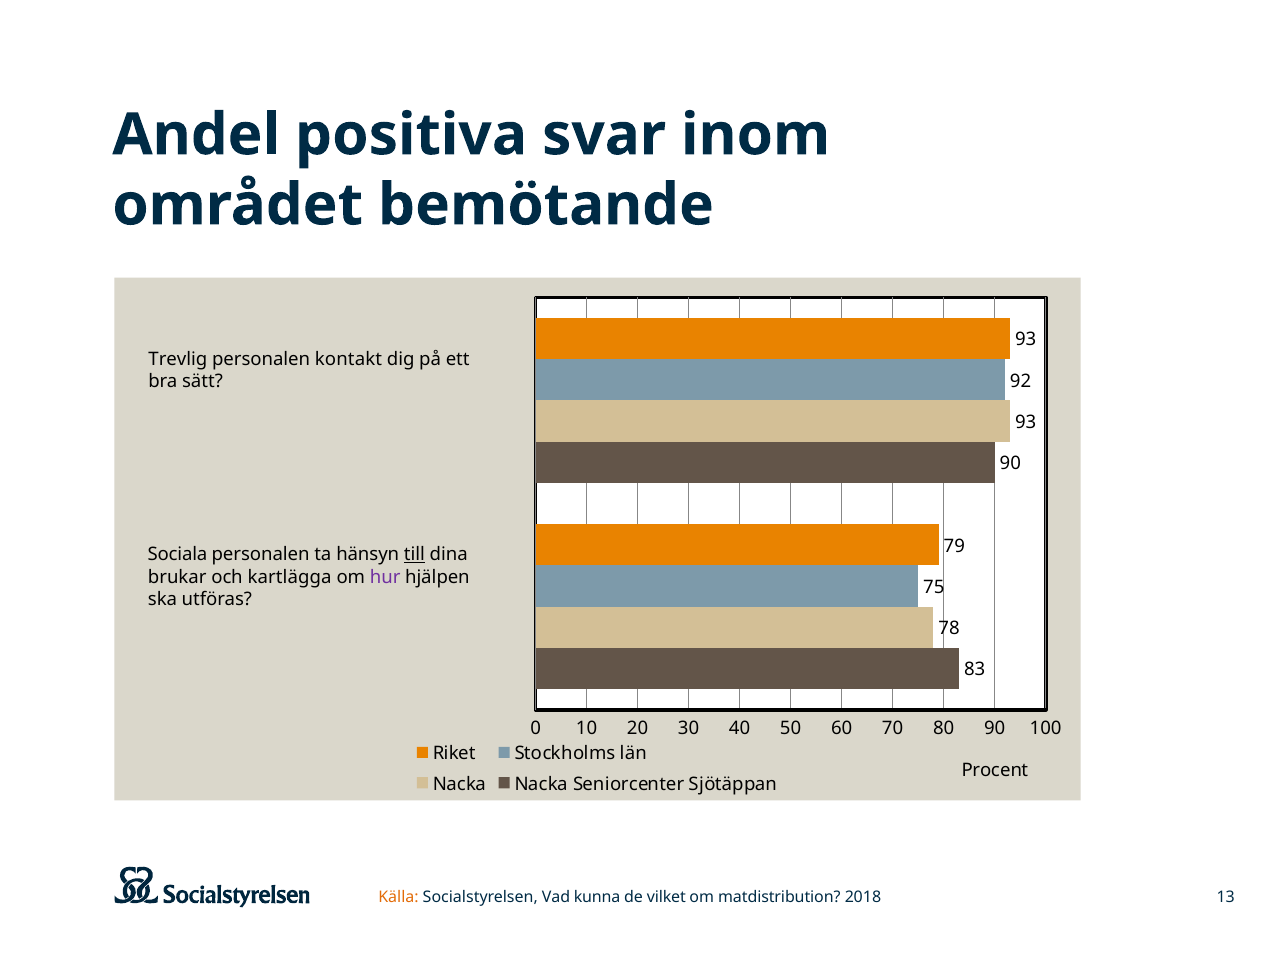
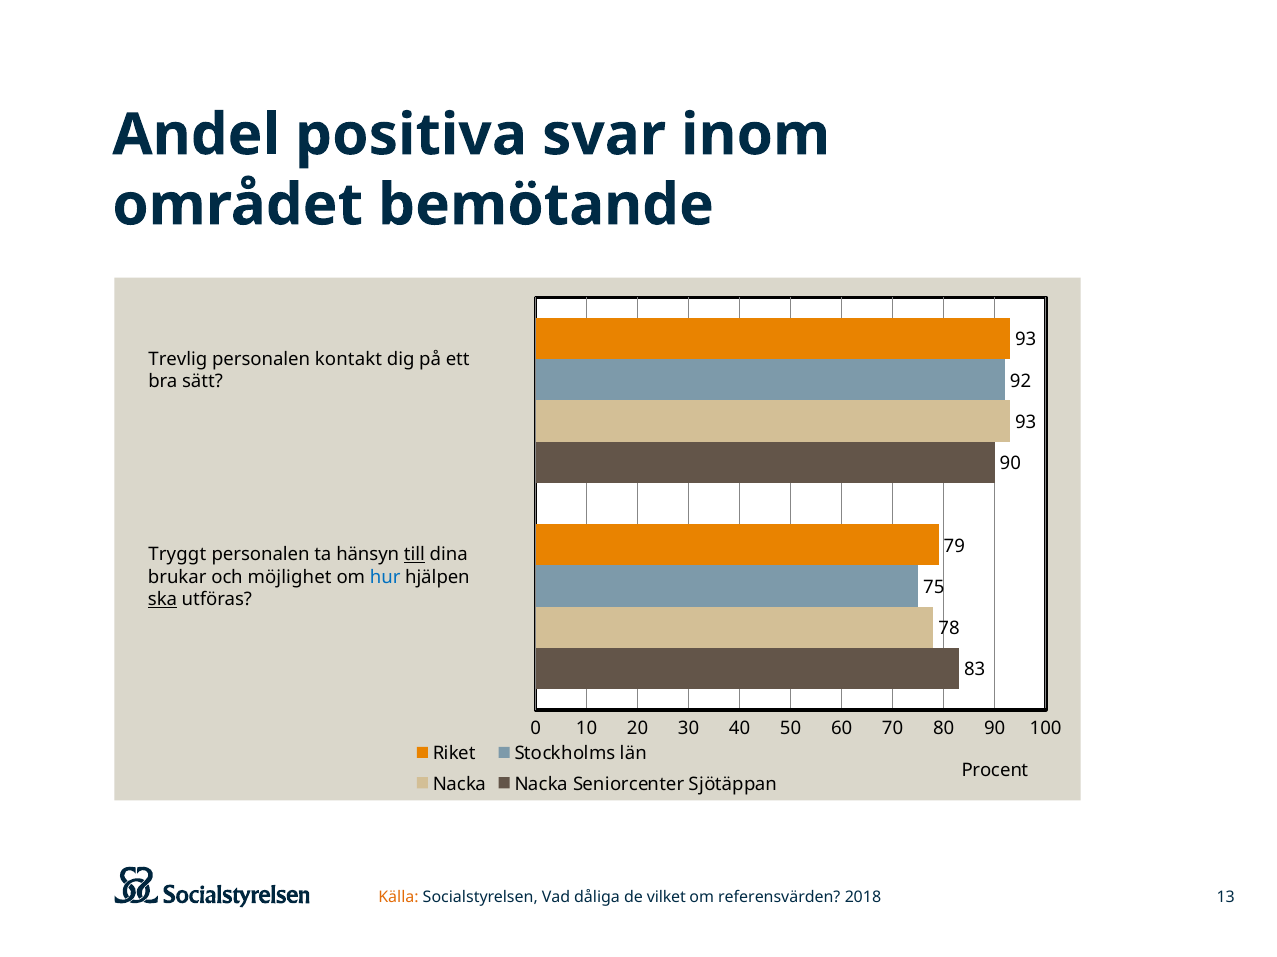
Sociala: Sociala -> Tryggt (177, 555)
kartlägga: kartlägga -> möjlighet (290, 577)
hur colour: purple -> blue (385, 577)
ska underline: none -> present (163, 600)
kunna: kunna -> dåliga (597, 898)
matdistribution: matdistribution -> referensvärden (779, 898)
